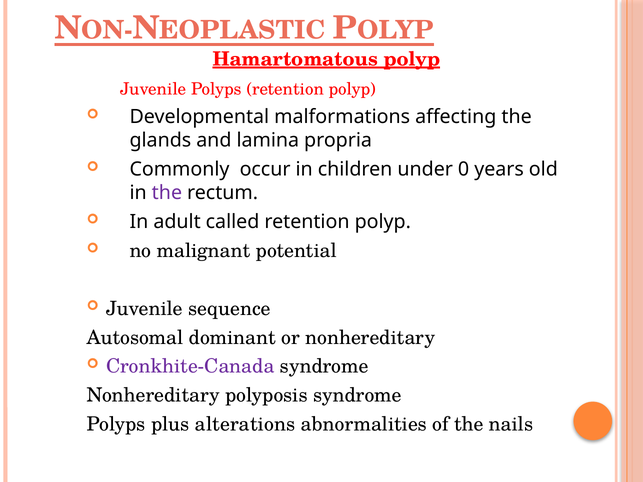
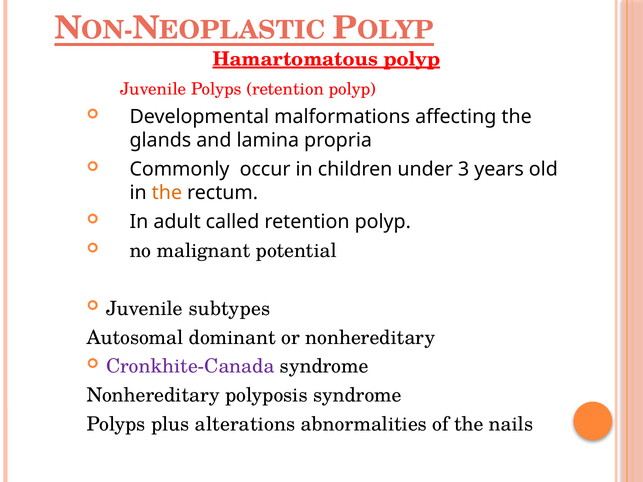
0: 0 -> 3 (464, 170)
the colour: purple -> orange (167, 193)
sequence: sequence -> subtypes (229, 309)
